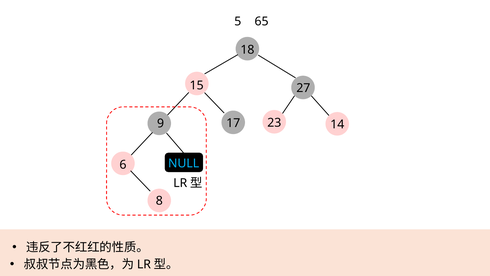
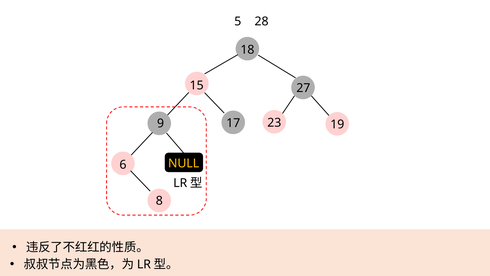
65: 65 -> 28 (262, 21)
14: 14 -> 19 (337, 124)
NULL colour: light blue -> yellow (184, 163)
